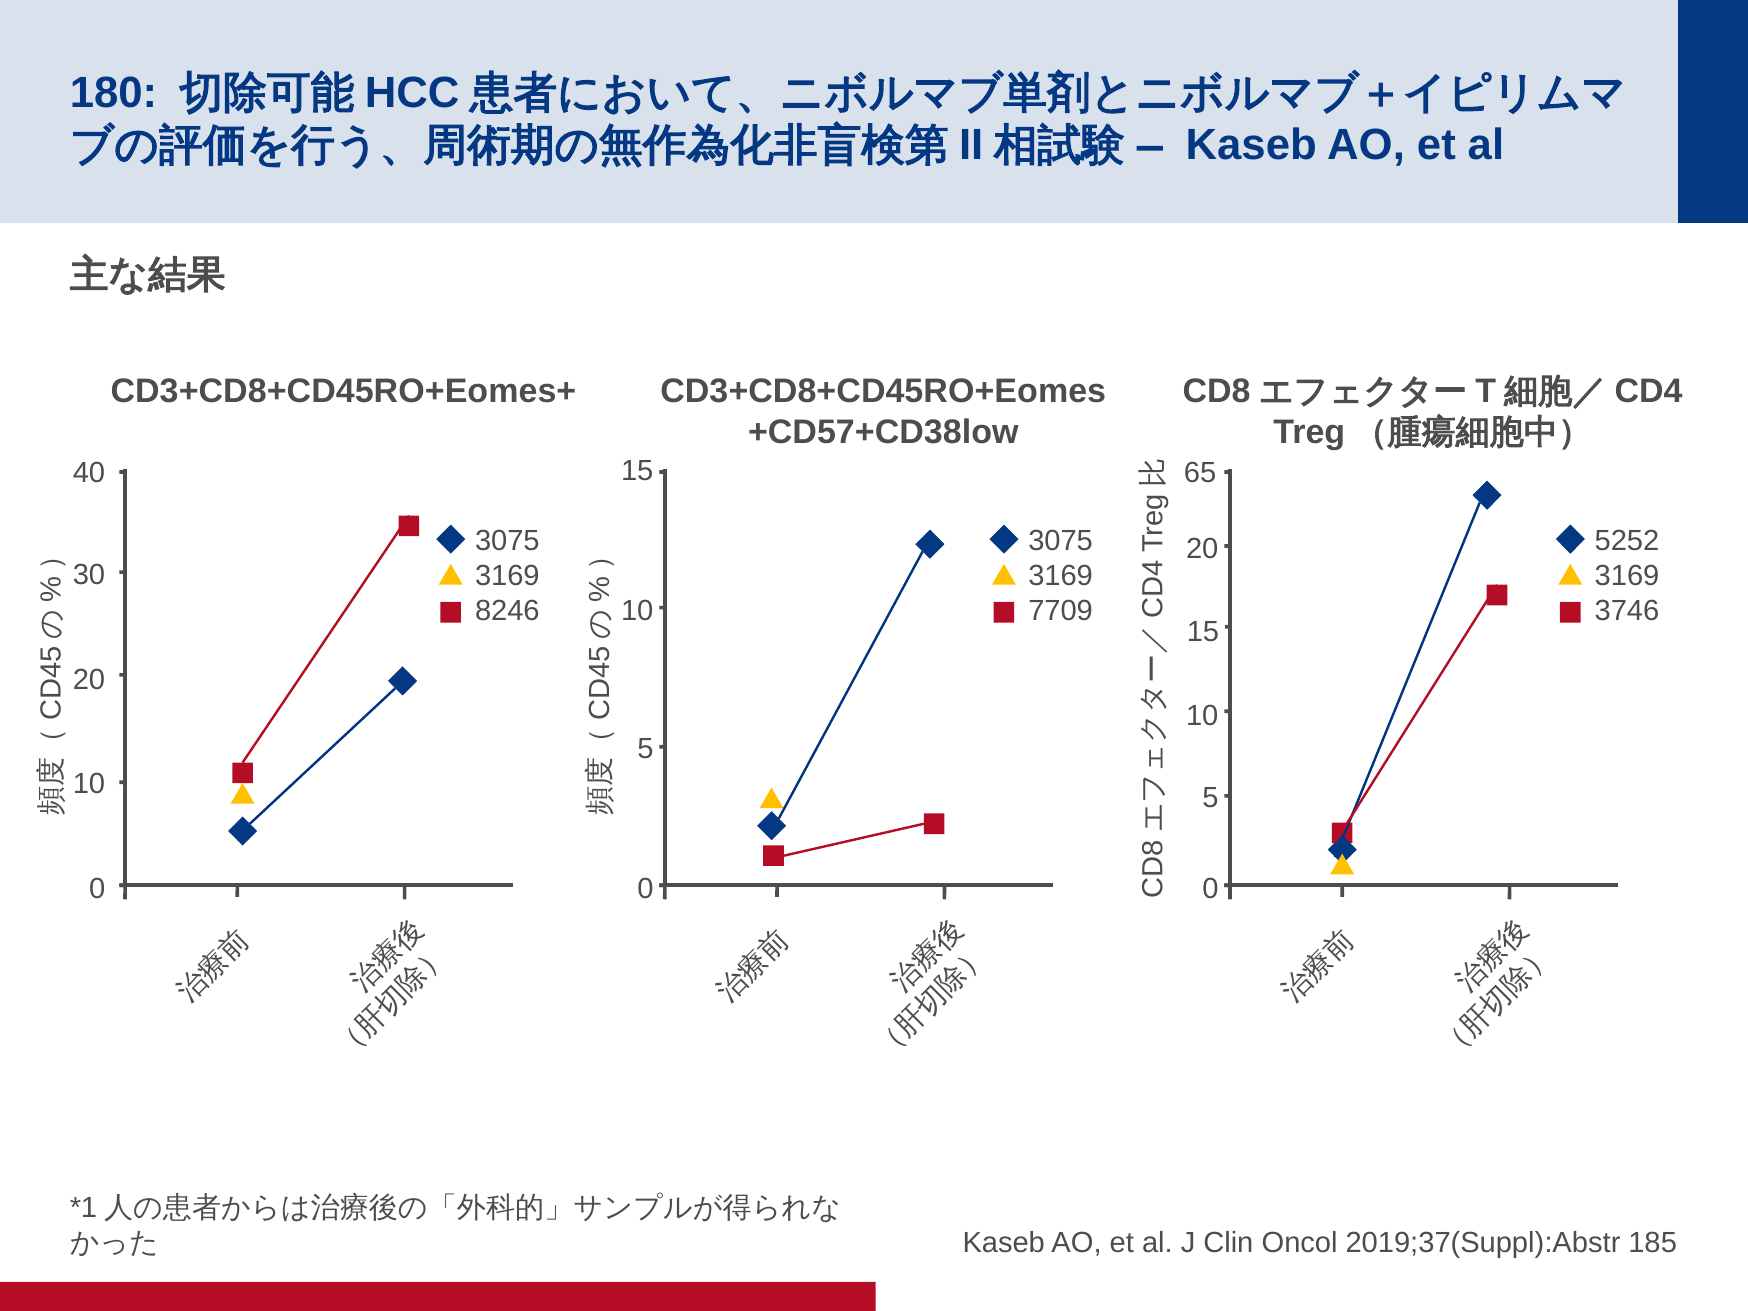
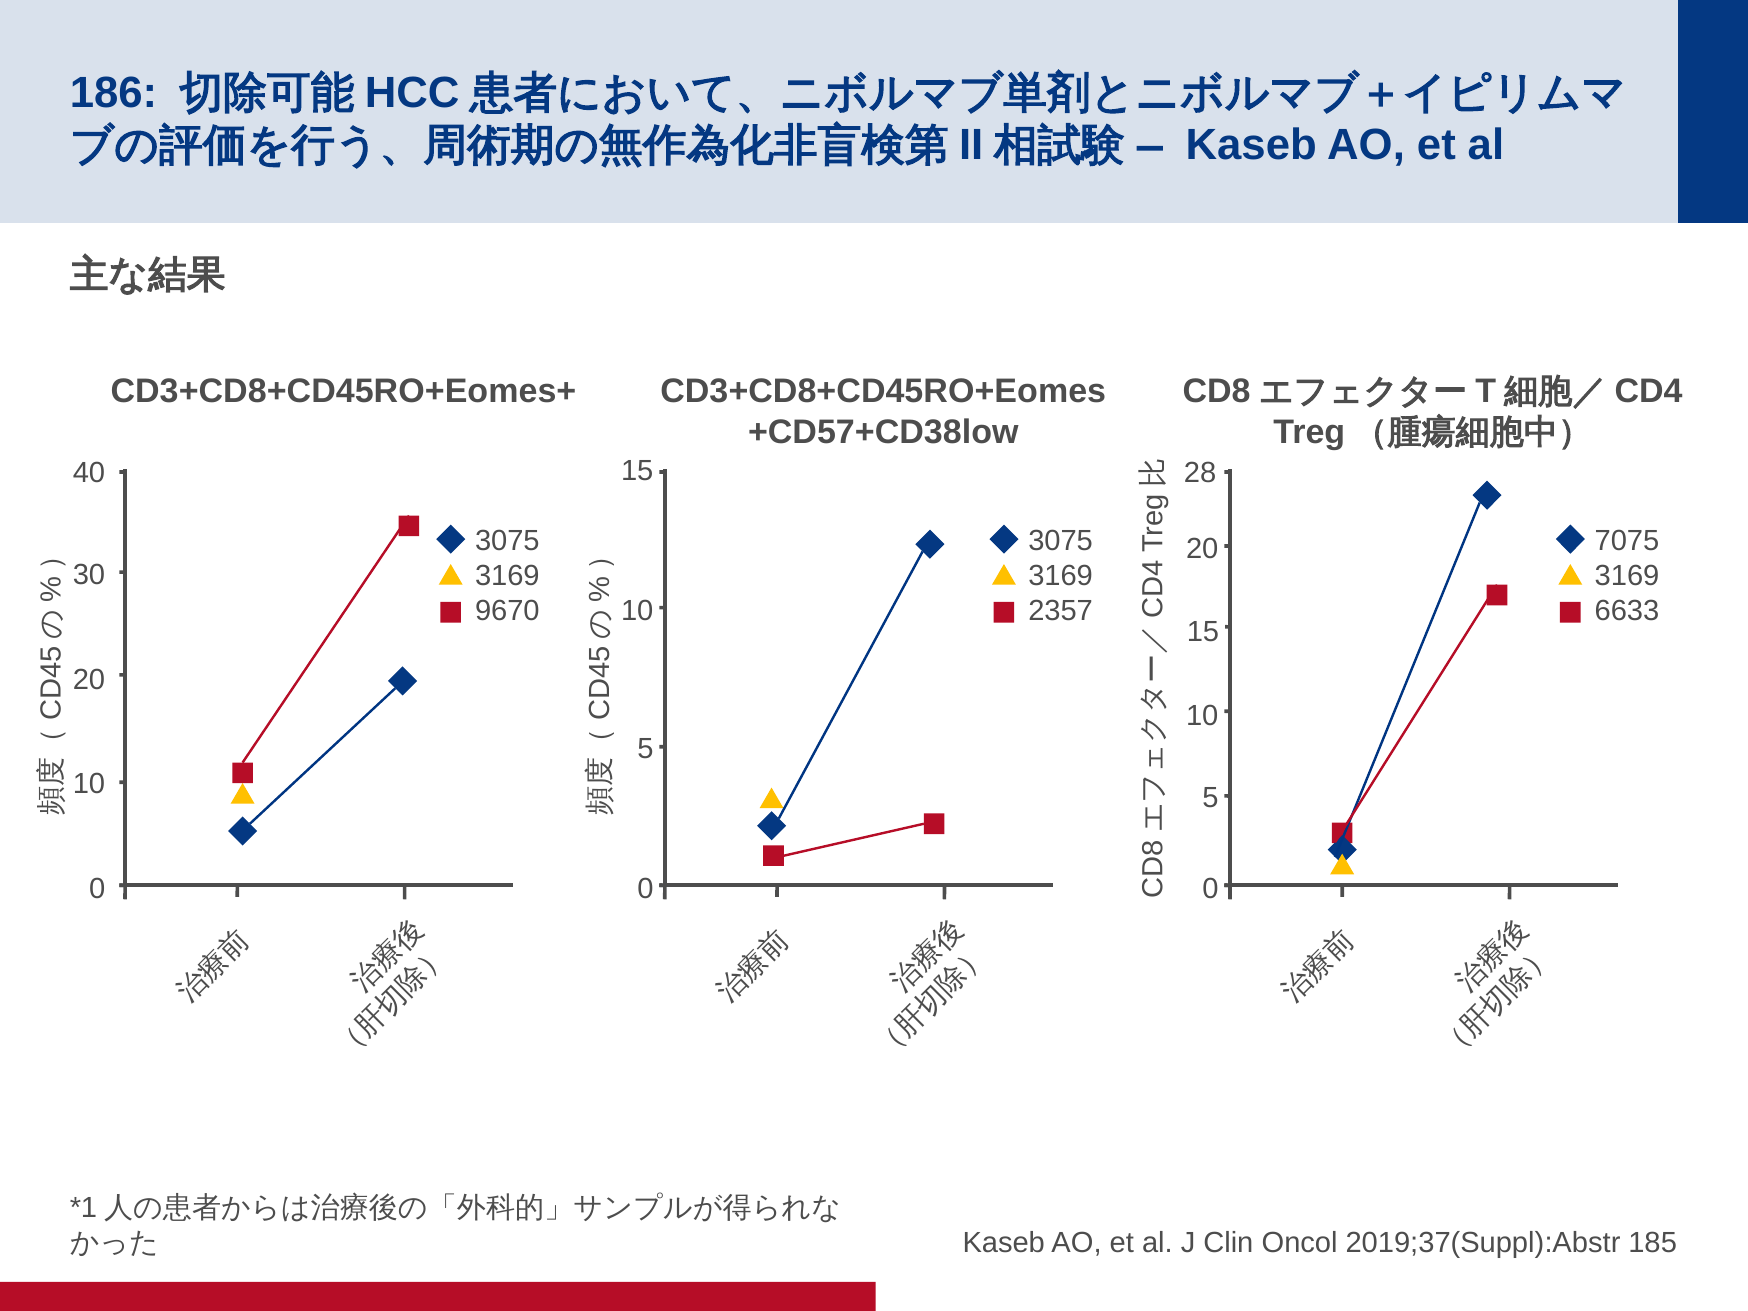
180: 180 -> 186 (113, 93)
65: 65 -> 28 (1200, 473)
5252: 5252 -> 7075 (1627, 541)
8246: 8246 -> 9670 (507, 611)
7709: 7709 -> 2357 (1061, 611)
3746: 3746 -> 6633 (1627, 611)
